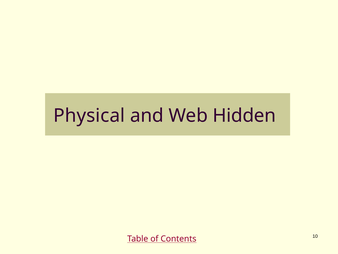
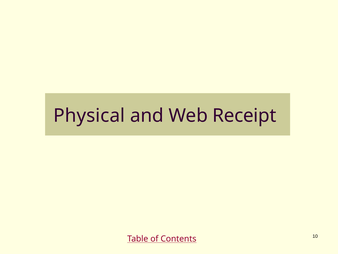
Hidden: Hidden -> Receipt (244, 115)
